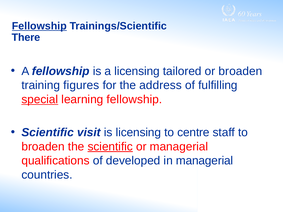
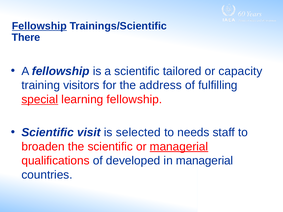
a licensing: licensing -> scientific (137, 71)
or broaden: broaden -> capacity (240, 71)
figures: figures -> visitors (81, 85)
is licensing: licensing -> selected (138, 133)
centre: centre -> needs (193, 133)
scientific underline: present -> none (110, 147)
managerial underline: none -> present (179, 147)
